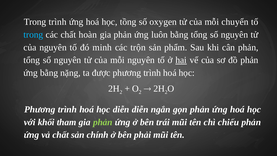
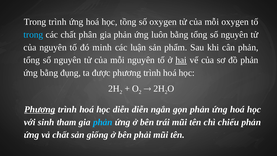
mỗi chuyển: chuyển -> oxygen (235, 22)
hoàn: hoàn -> phân (88, 35)
trộn: trộn -> luận (138, 47)
nặng: nặng -> đụng (71, 73)
Phương underline: none -> present (40, 109)
khối: khối -> sinh (46, 122)
phản colour: light green -> light blue (103, 122)
chính: chính -> giống (98, 135)
